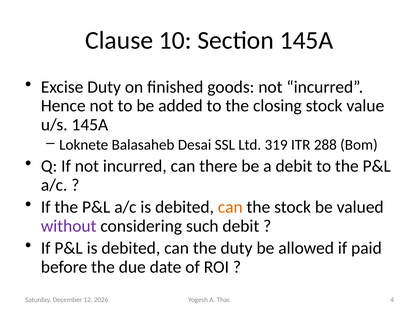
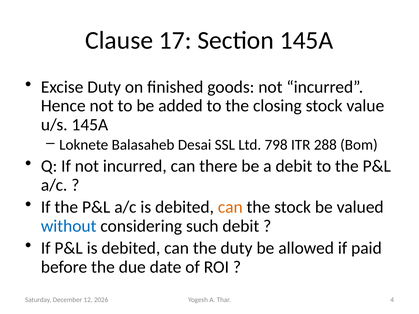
10: 10 -> 17 (175, 41)
319: 319 -> 798 (276, 145)
without colour: purple -> blue (69, 226)
